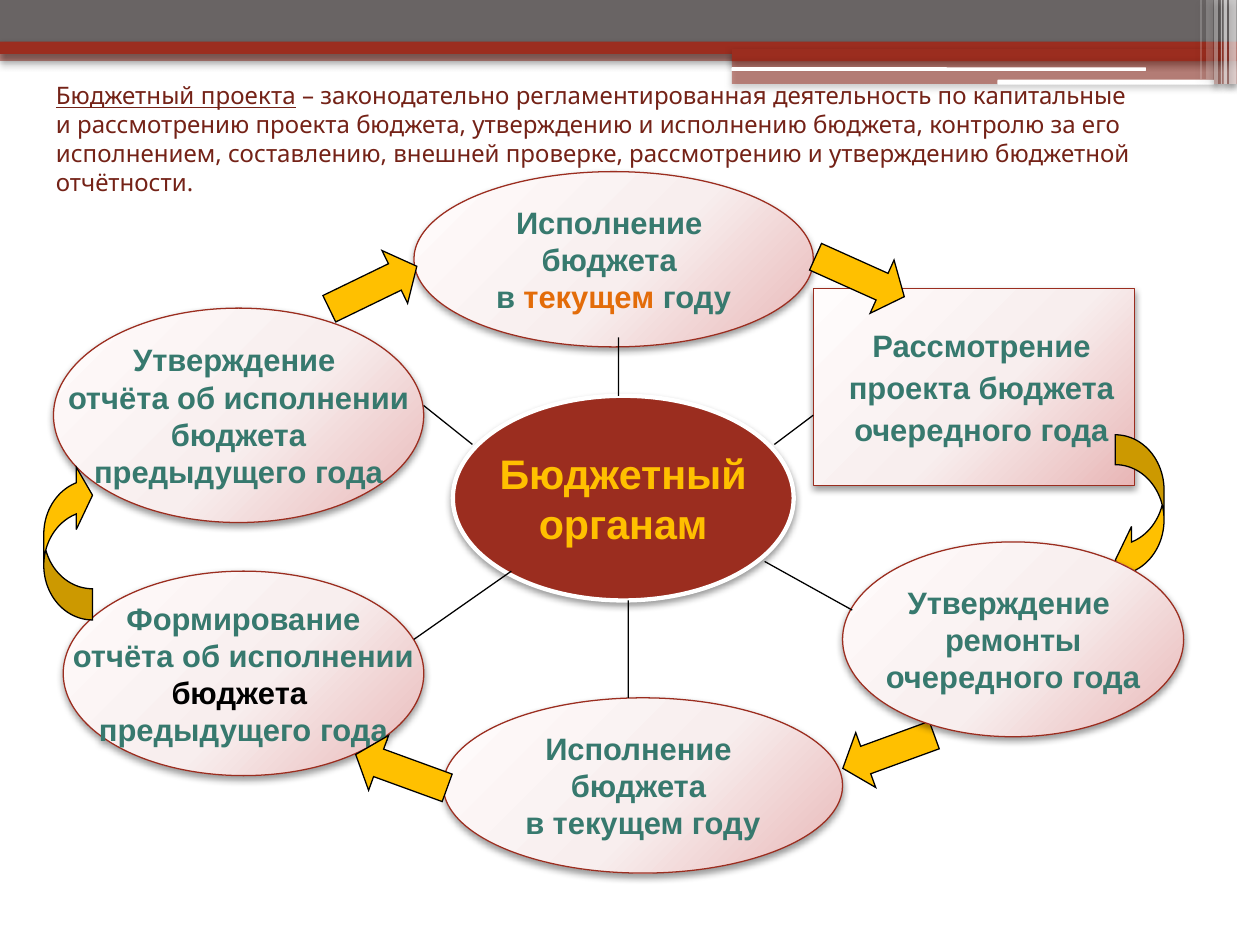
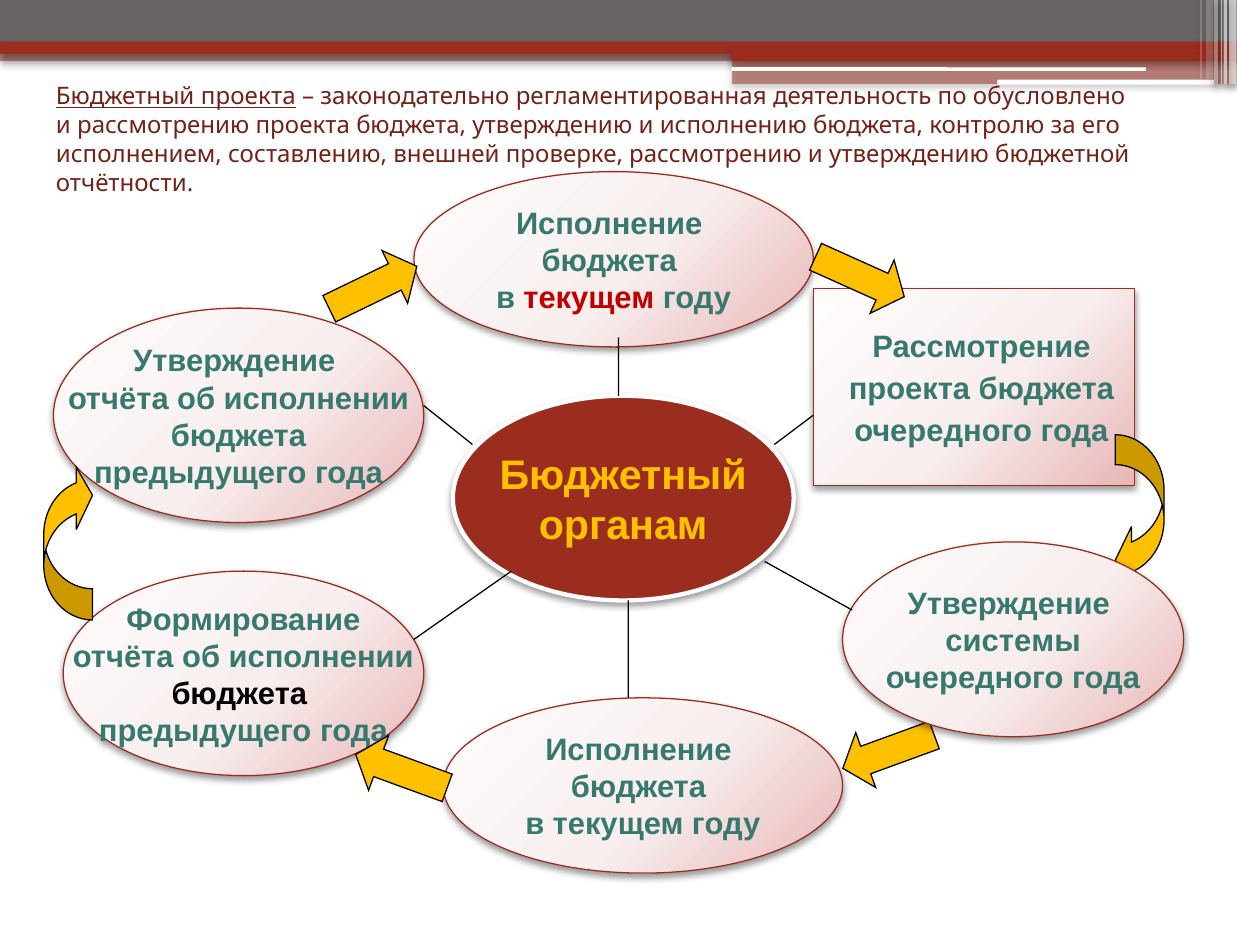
капитальные: капитальные -> обусловлено (1049, 96)
текущем colour: orange -> red (589, 298)
ремонты: ремонты -> системы (1013, 641)
